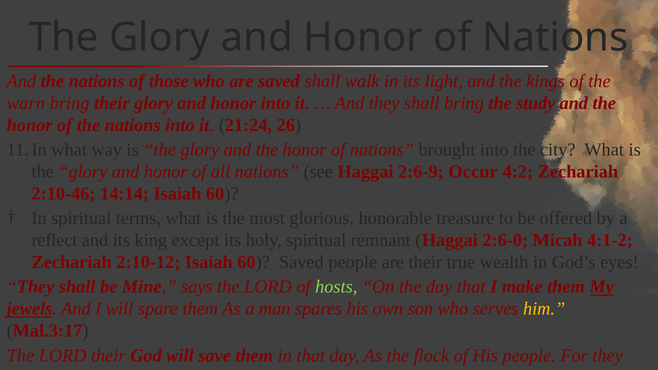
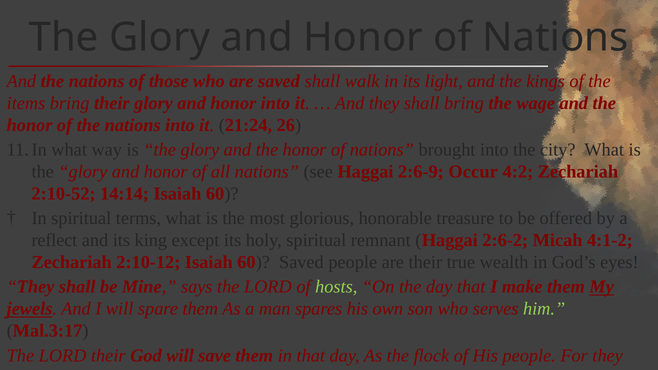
warn: warn -> items (26, 103)
study: study -> wage (536, 103)
2:10-46: 2:10-46 -> 2:10-52 (64, 194)
2:6-0: 2:6-0 -> 2:6-2 (505, 240)
him colour: yellow -> light green (544, 309)
